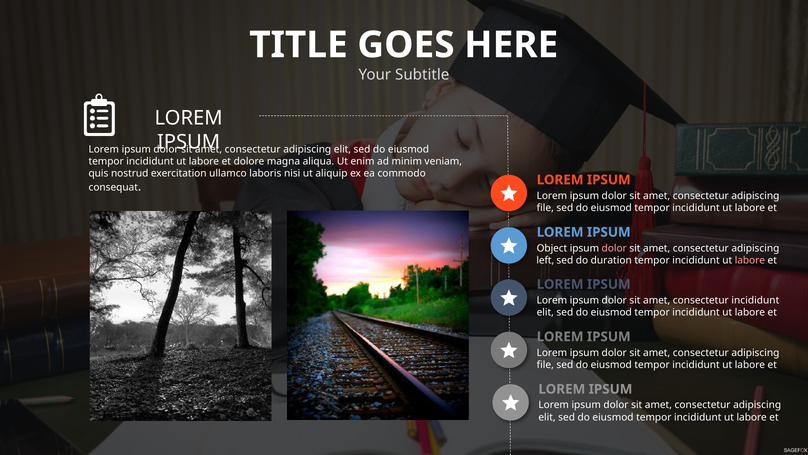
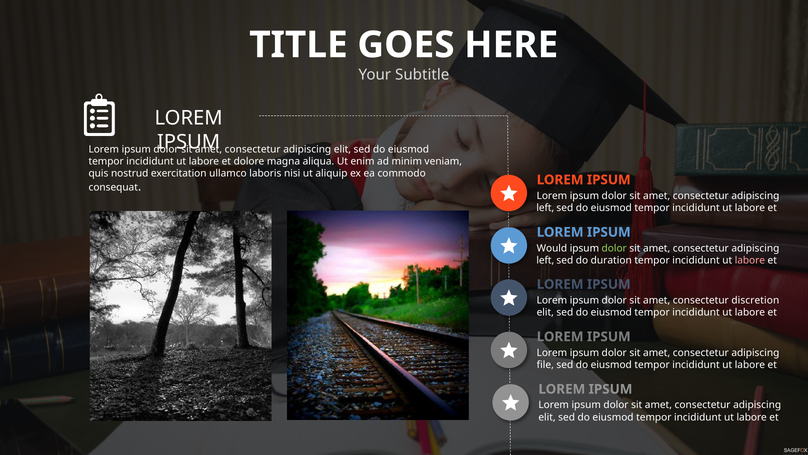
file: file -> left (545, 208)
Object: Object -> Would (552, 248)
dolor colour: pink -> light green (614, 248)
consectetur incididunt: incididunt -> discretion (755, 300)
